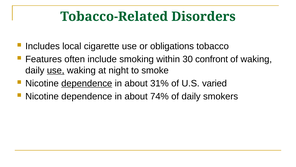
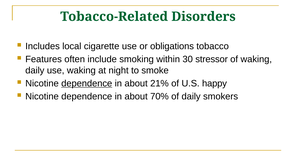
confront: confront -> stressor (212, 59)
use underline: present -> none (56, 70)
31%: 31% -> 21% (159, 83)
varied: varied -> happy (214, 83)
74%: 74% -> 70% (159, 96)
